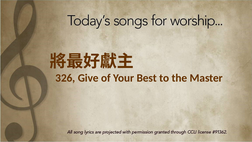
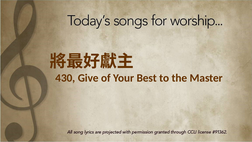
326: 326 -> 430 (65, 78)
